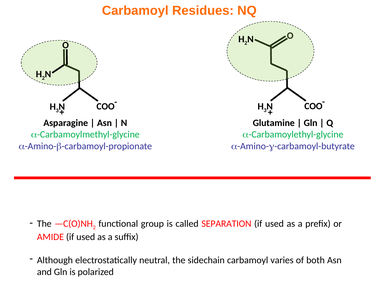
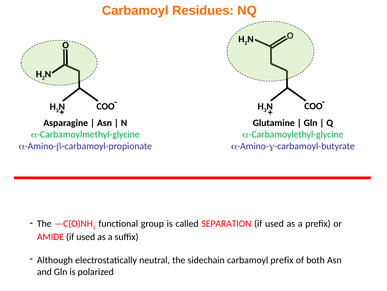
carbamoyl varies: varies -> prefix (282, 260)
